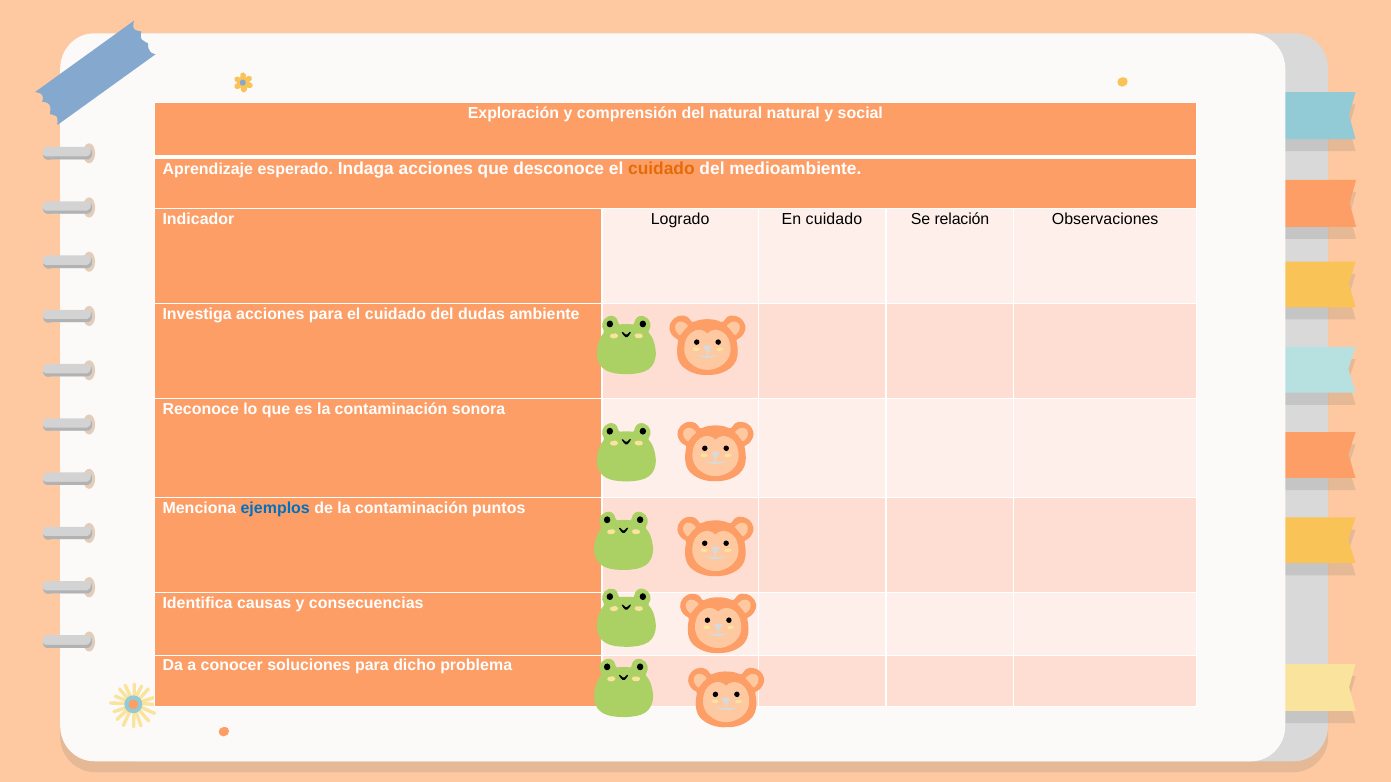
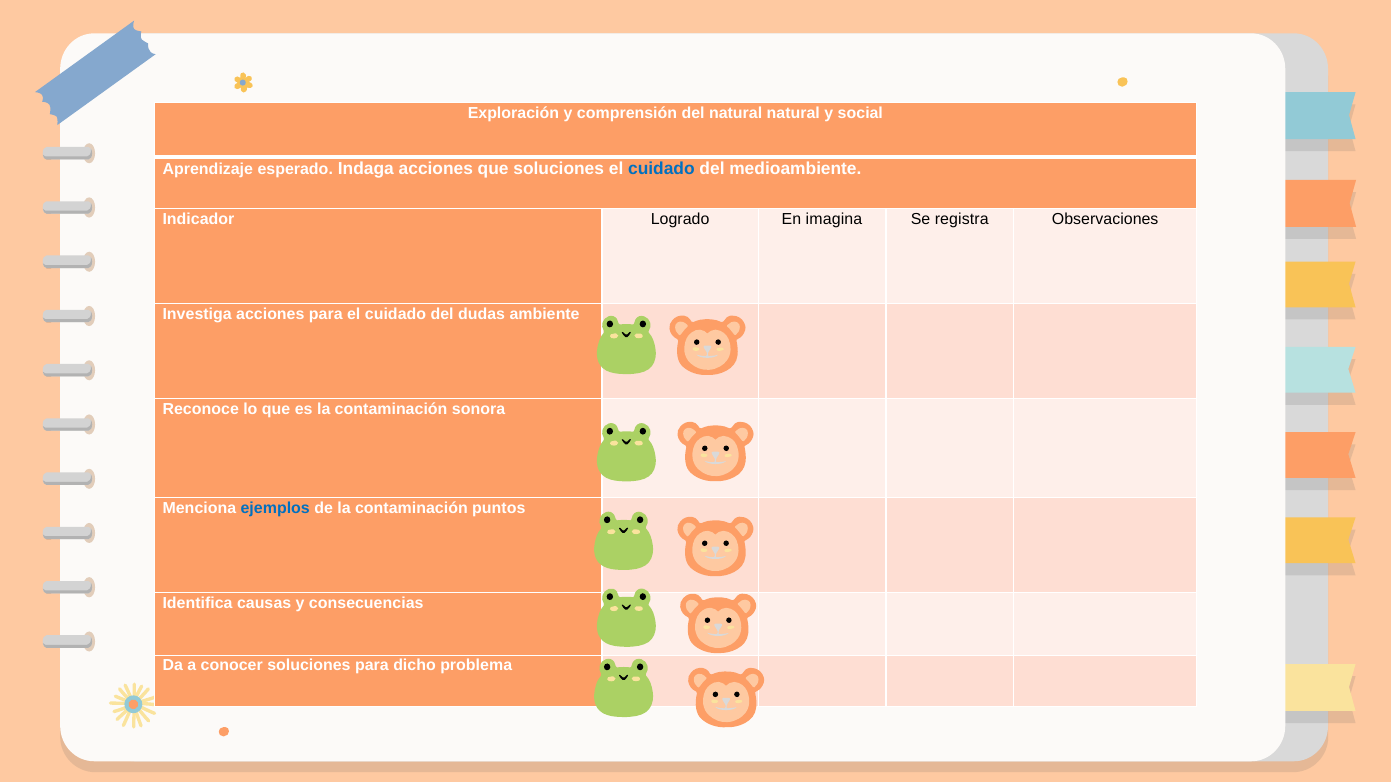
que desconoce: desconoce -> soluciones (559, 169)
cuidado colour: orange -> blue (661, 169)
En cuidado: cuidado -> imagina (834, 219)
relación: relación -> registra (962, 219)
